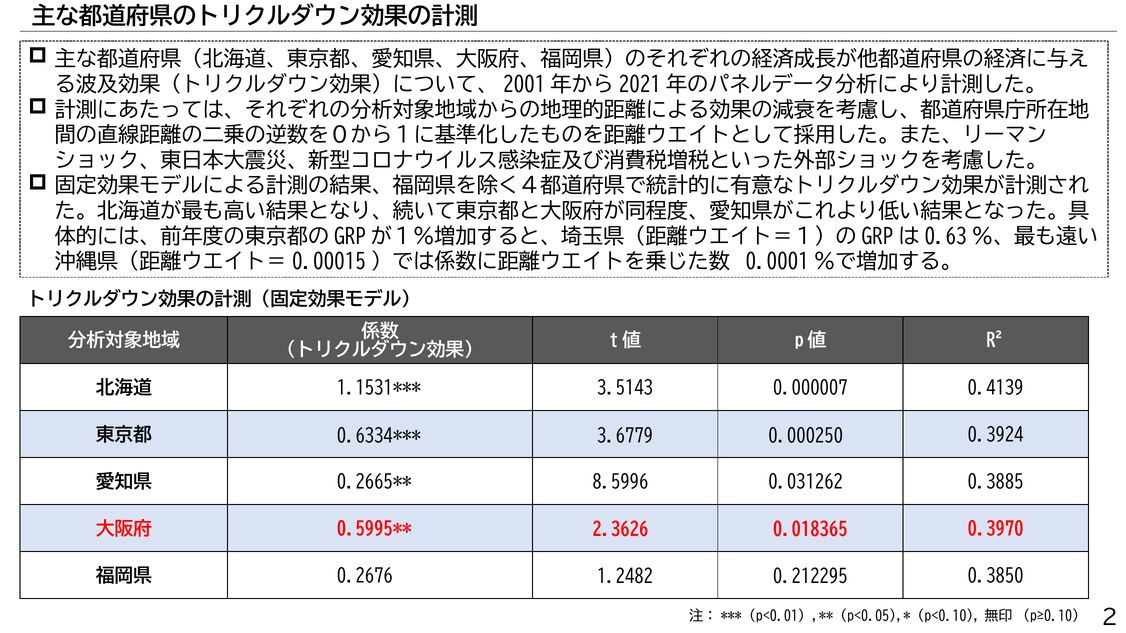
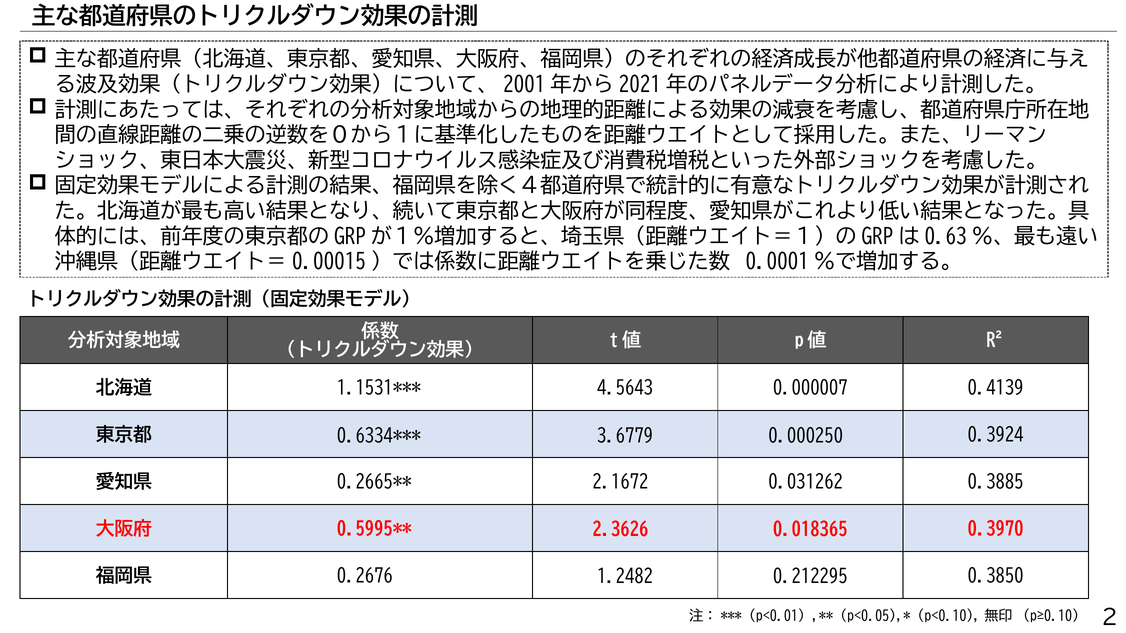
3.5143: 3.5143 -> 4.5643 (625, 388)
8.5996: 8.5996 -> 2.1672 (620, 483)
